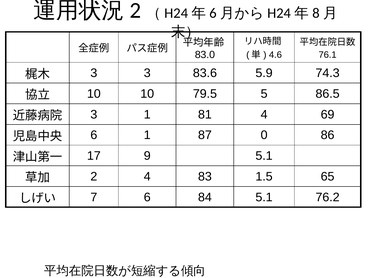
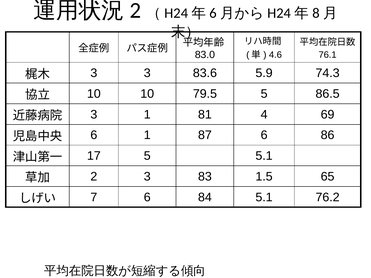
87 0: 0 -> 6 (264, 135)
17 9: 9 -> 5 (147, 156)
2 4: 4 -> 3 (147, 177)
